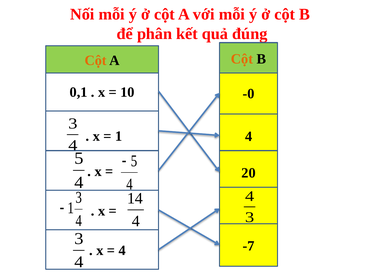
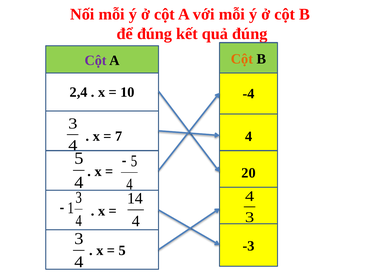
để phân: phân -> đúng (155, 34)
Cột colour: orange -> purple (96, 60)
0,1: 0,1 -> 2,4 (79, 92)
-0: -0 -> -4 (249, 94)
1: 1 -> 7 (119, 136)
-7: -7 -> -3 (249, 246)
4: 4 -> 5 (122, 251)
